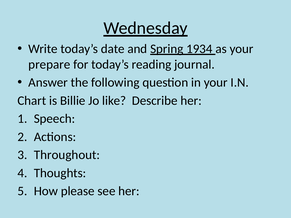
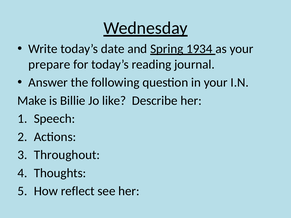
Chart: Chart -> Make (32, 101)
please: please -> reflect (78, 191)
